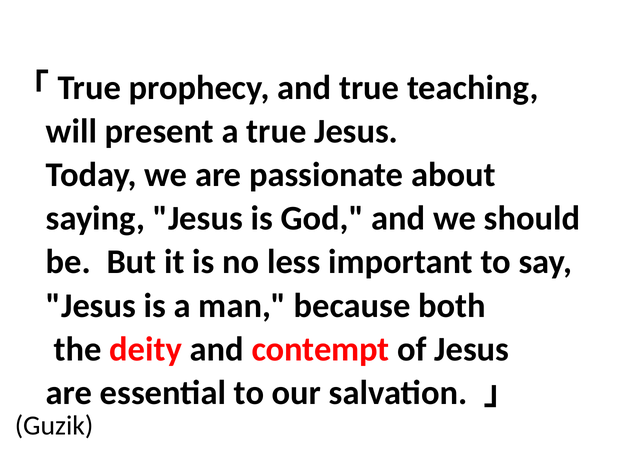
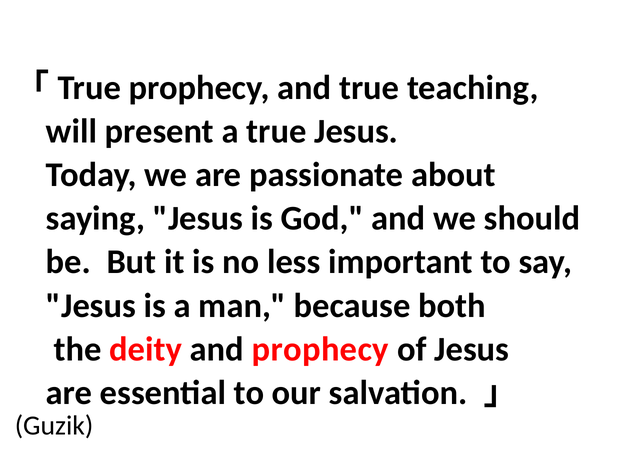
and contempt: contempt -> prophecy (320, 349)
